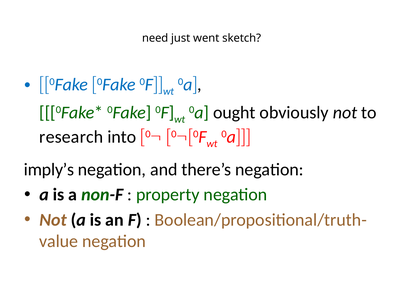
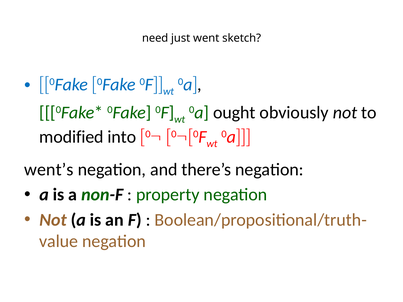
research: research -> modified (71, 137)
imply’s: imply’s -> went’s (49, 170)
